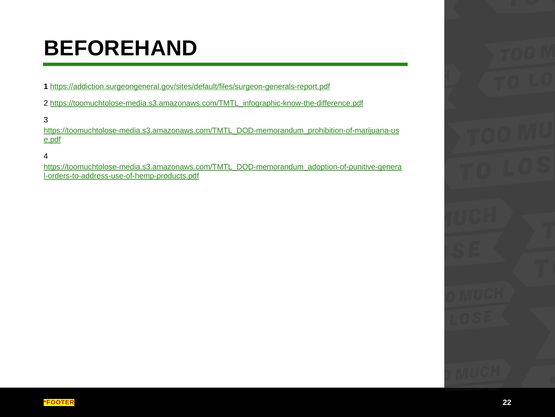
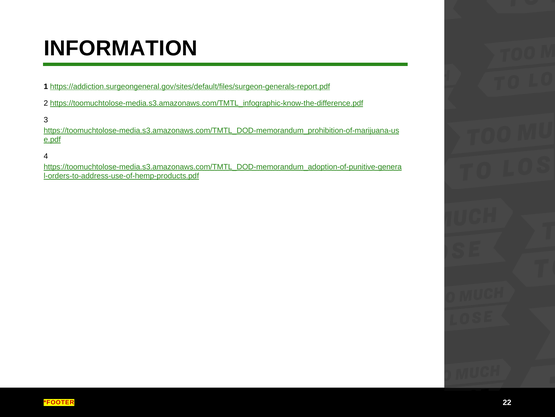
BEFOREHAND: BEFOREHAND -> INFORMATION (121, 48)
